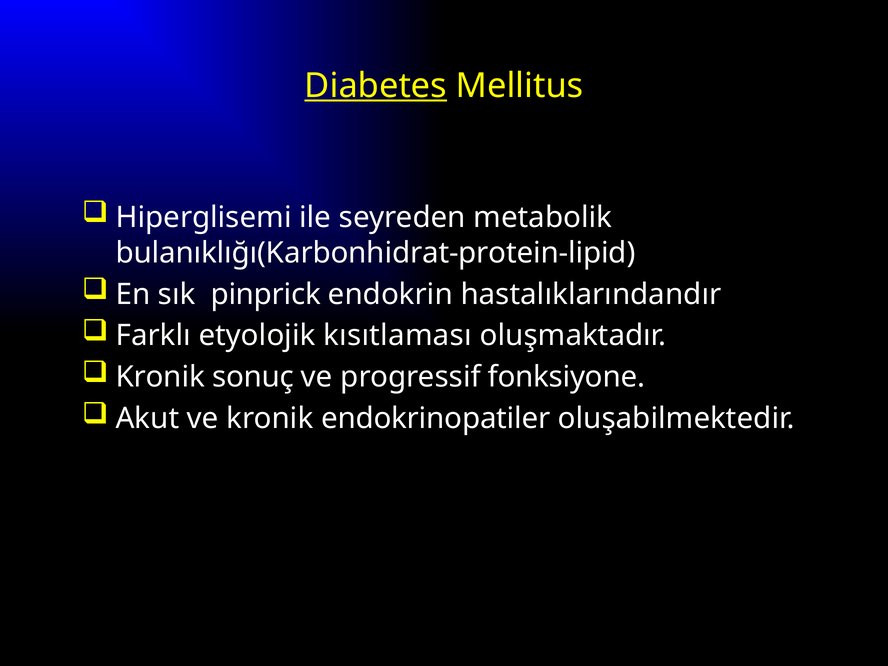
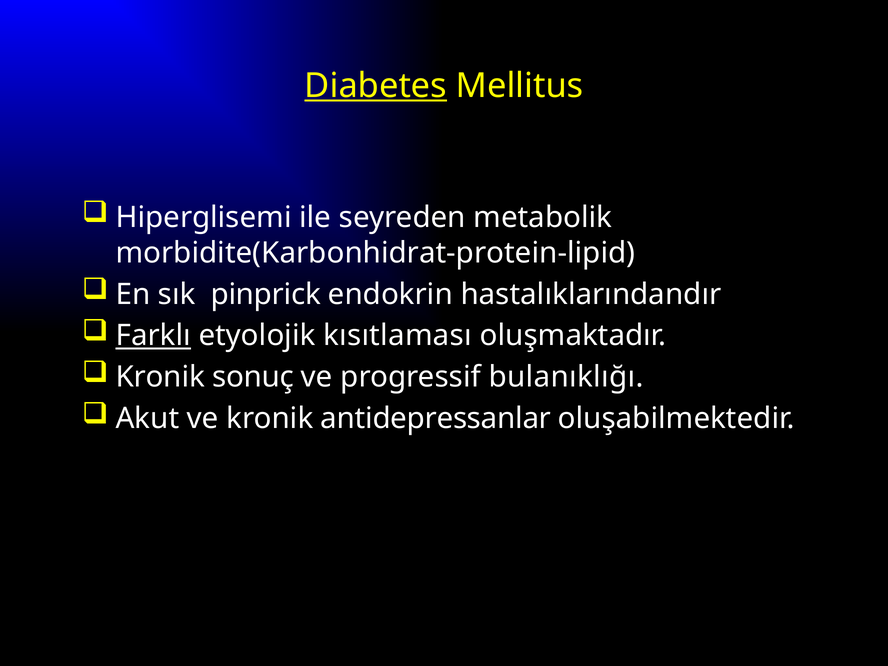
bulanıklığı(Karbonhidrat-protein-lipid: bulanıklığı(Karbonhidrat-protein-lipid -> morbidite(Karbonhidrat-protein-lipid (375, 253)
Farklı underline: none -> present (153, 336)
fonksiyone: fonksiyone -> bulanıklığı (566, 377)
endokrinopatiler: endokrinopatiler -> antidepressanlar (436, 419)
